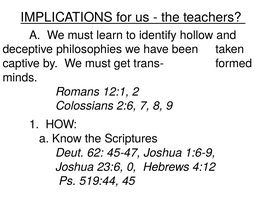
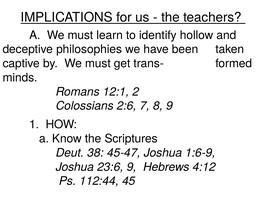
62: 62 -> 38 (96, 153)
23:6 0: 0 -> 9 (132, 167)
519:44: 519:44 -> 112:44 (99, 182)
